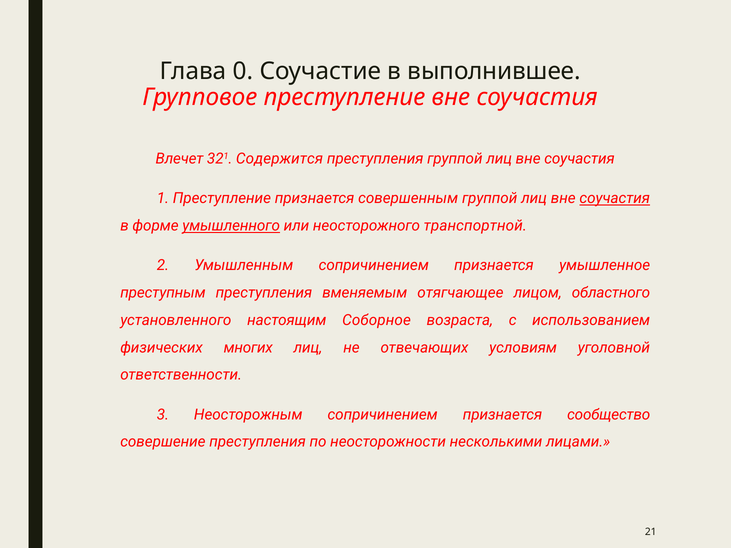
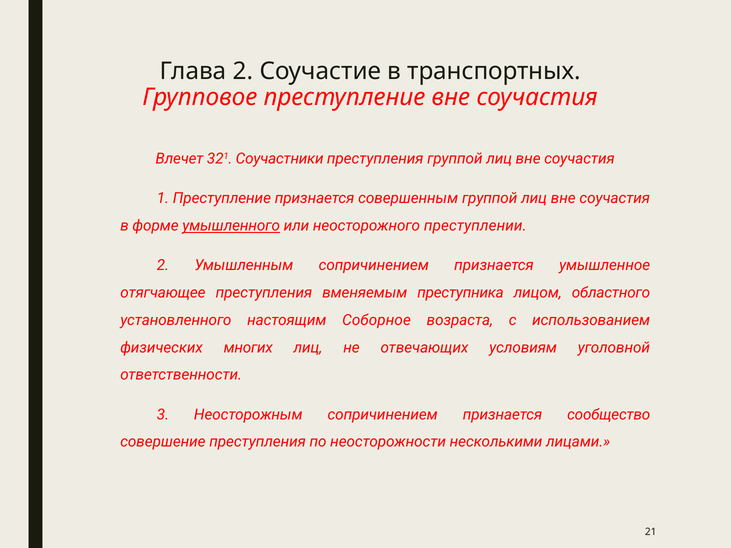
Глава 0: 0 -> 2 (243, 71)
выполнившее: выполнившее -> транспортных (494, 71)
Содержится: Содержится -> Соучастники (280, 159)
соучастия underline: present -> none (615, 199)
транспортной: транспортной -> преступлении (475, 226)
преступным: преступным -> отягчающее (163, 293)
отягчающее: отягчающее -> преступника (461, 293)
